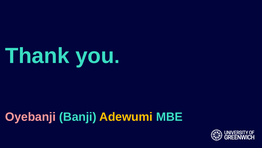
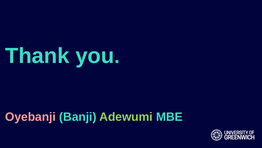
Adewumi colour: yellow -> light green (126, 116)
